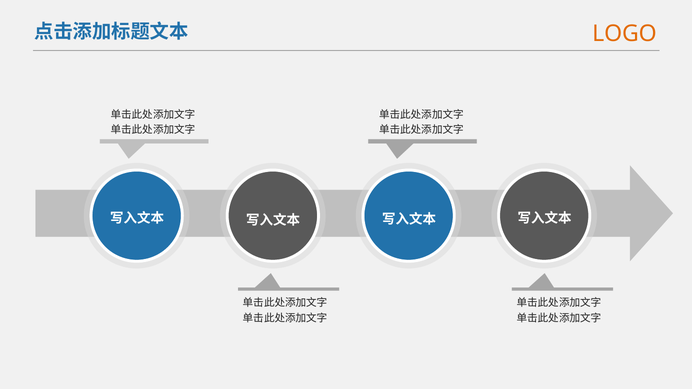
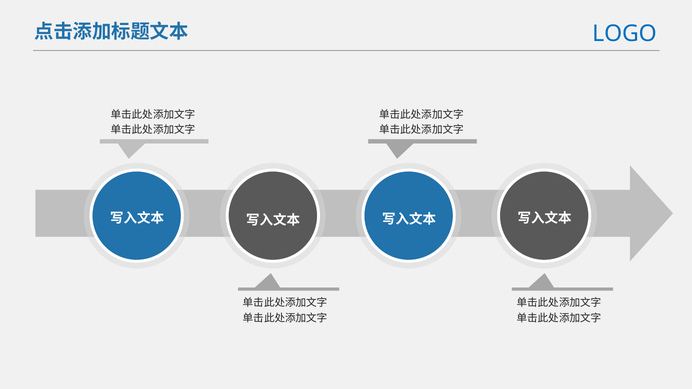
LOGO colour: orange -> blue (624, 34)
